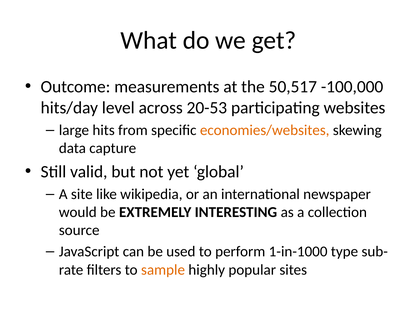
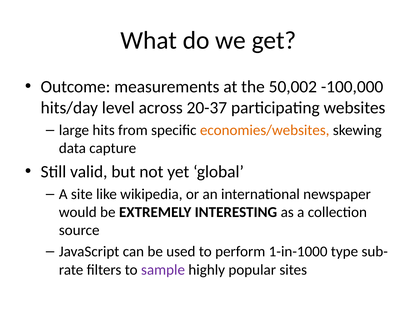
50,517: 50,517 -> 50,002 (293, 87)
20-53: 20-53 -> 20-37 (207, 108)
sample colour: orange -> purple (163, 270)
